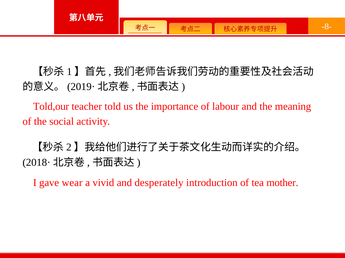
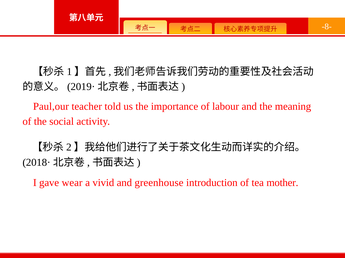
Told,our: Told,our -> Paul,our (51, 107)
desperately: desperately -> greenhouse (159, 183)
